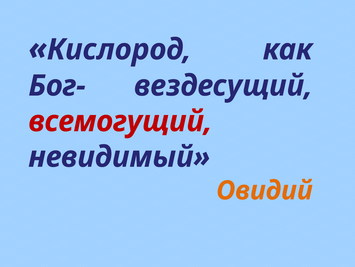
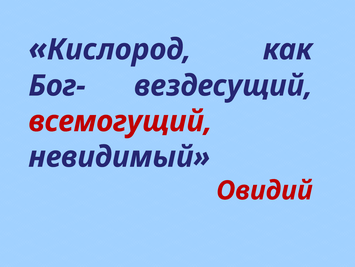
Овидий colour: orange -> red (264, 190)
